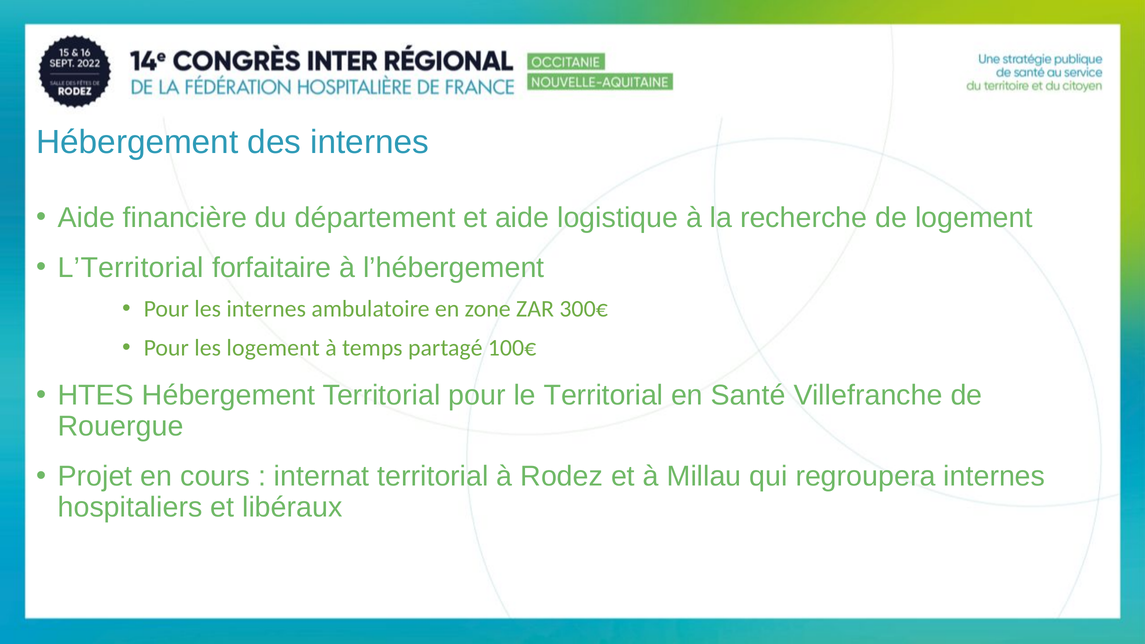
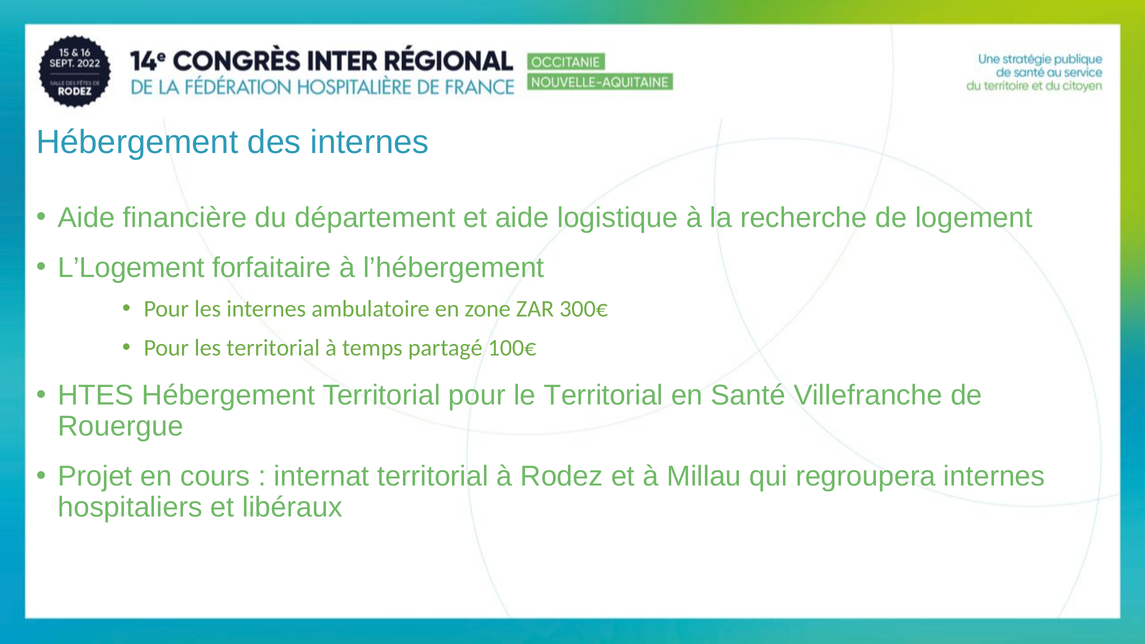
L’Territorial: L’Territorial -> L’Logement (131, 268)
les logement: logement -> territorial (273, 348)
